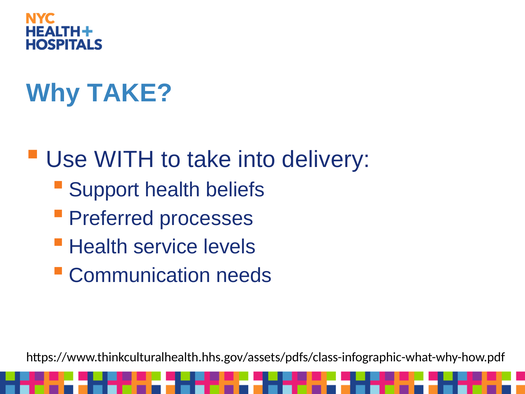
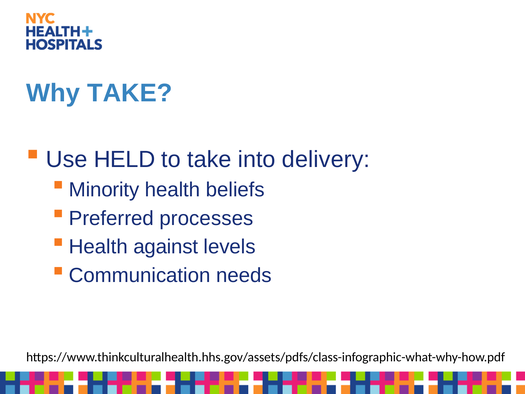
WITH: WITH -> HELD (124, 159)
Support: Support -> Minority (104, 190)
service: service -> against (166, 247)
